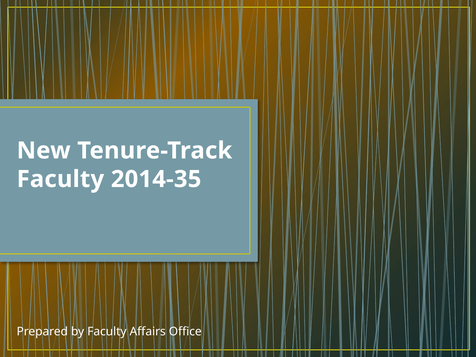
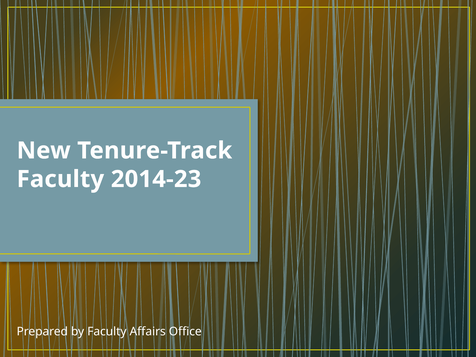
2014-35: 2014-35 -> 2014-23 (156, 179)
